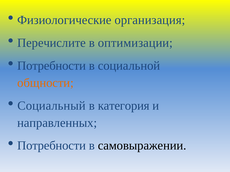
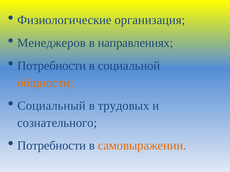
Перечислите: Перечислите -> Менеджеров (51, 43)
оптимизации: оптимизации -> направлениях (135, 43)
категория: категория -> трудовых (124, 106)
направленных: направленных -> сознательного (57, 123)
самовыражении colour: black -> orange (142, 146)
